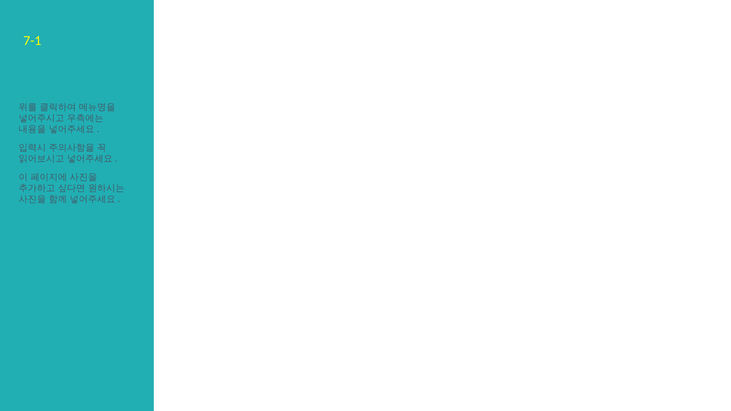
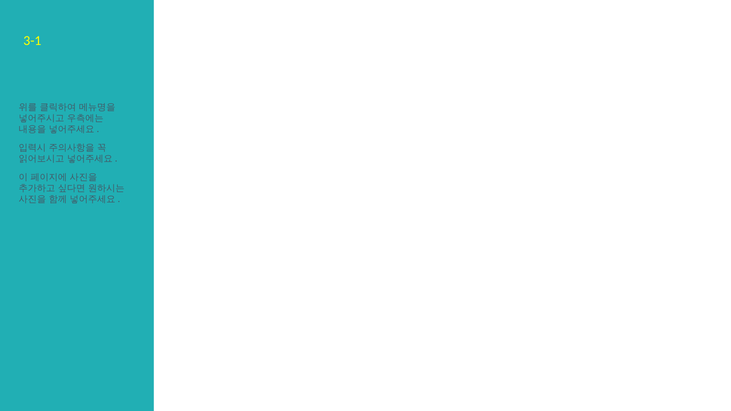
7-1: 7-1 -> 3-1 (32, 41)
